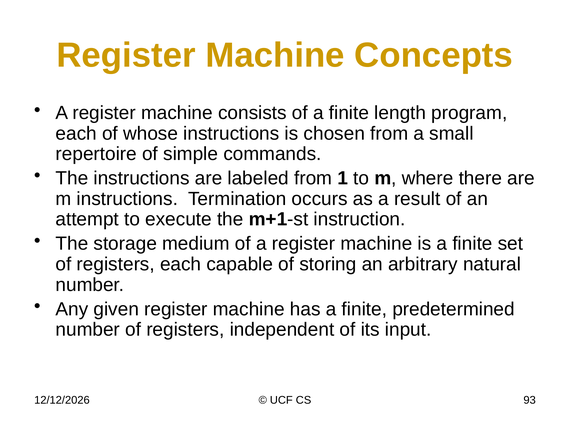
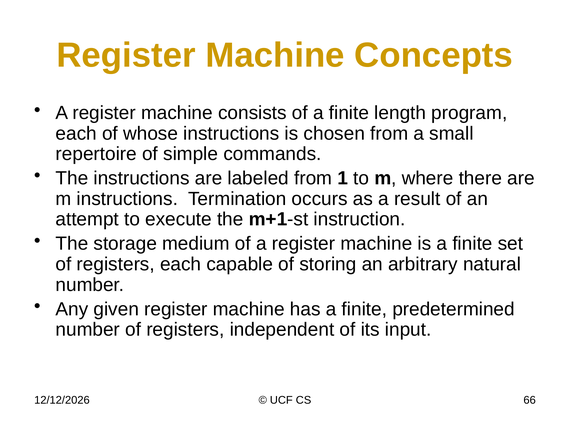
93: 93 -> 66 (530, 400)
